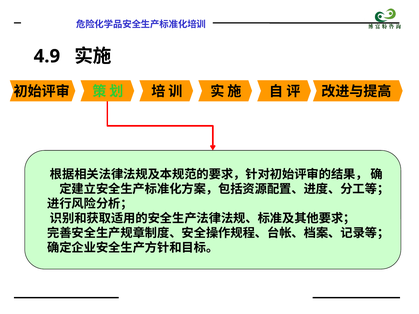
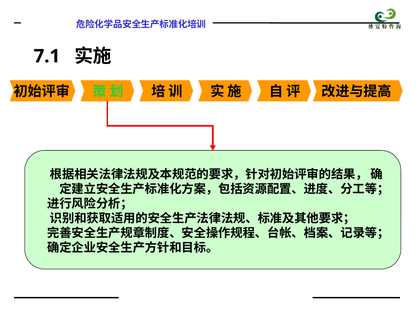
4.9: 4.9 -> 7.1 (47, 56)
